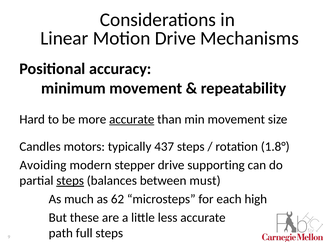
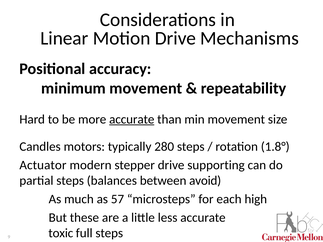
437: 437 -> 280 (164, 147)
Avoiding: Avoiding -> Actuator (43, 165)
steps underline: present -> none (70, 181)
must: must -> avoid (205, 181)
62: 62 -> 57 (118, 199)
path: path -> toxic (61, 233)
